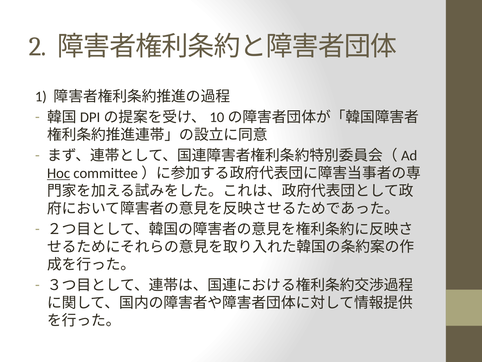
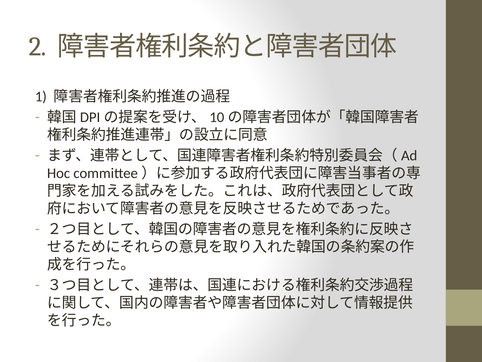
Hoc underline: present -> none (59, 173)
